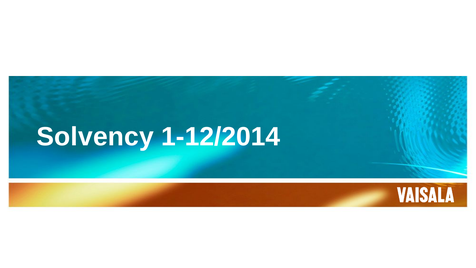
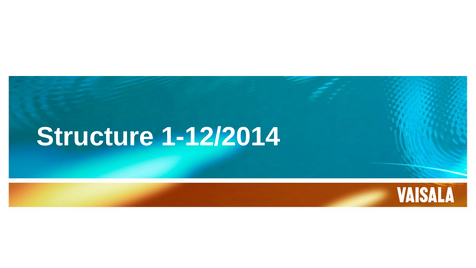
Solvency: Solvency -> Structure (95, 137)
